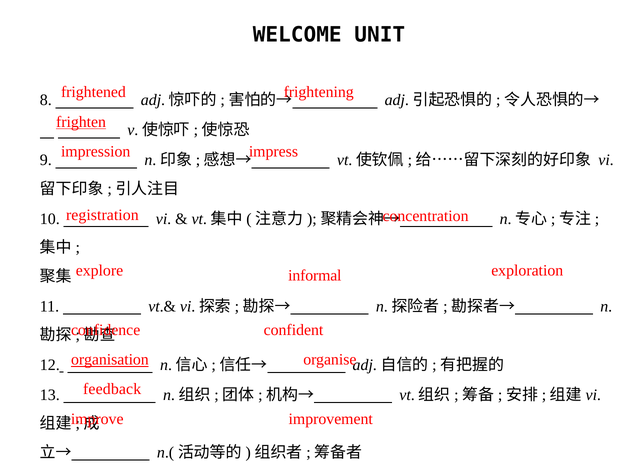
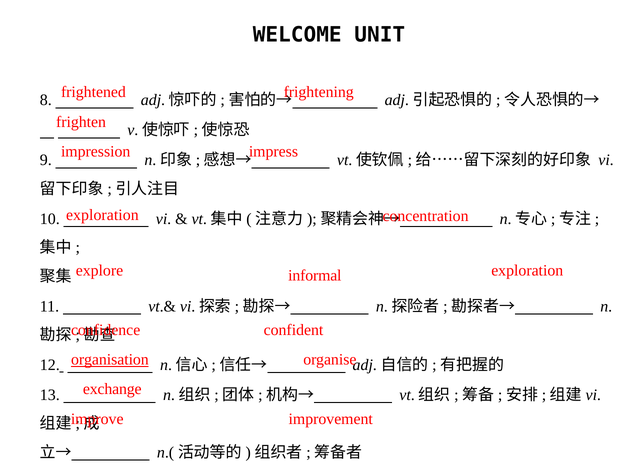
frighten underline: present -> none (81, 122)
registration: registration -> exploration (102, 215)
feedback: feedback -> exchange (112, 389)
